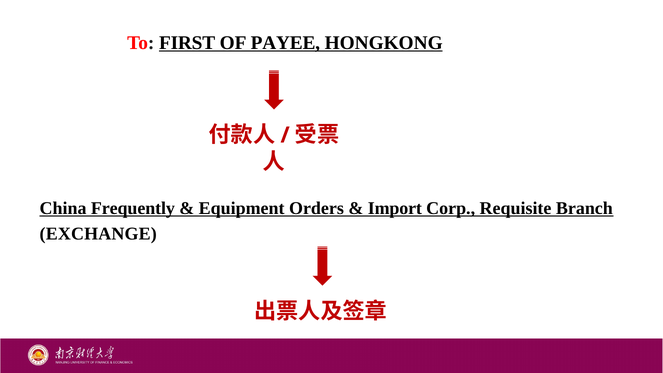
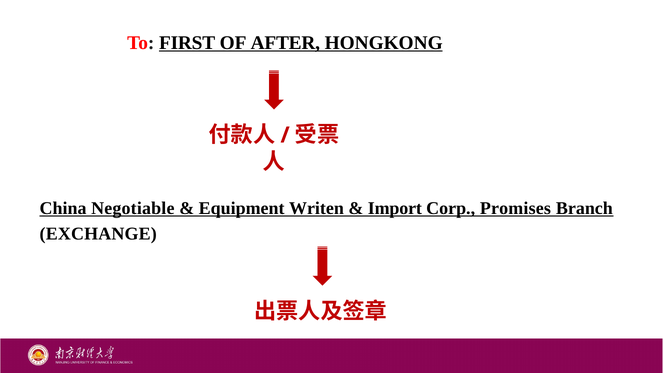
PAYEE: PAYEE -> AFTER (285, 43)
Frequently: Frequently -> Negotiable (133, 208)
Orders: Orders -> Writen (316, 208)
Requisite: Requisite -> Promises (515, 208)
